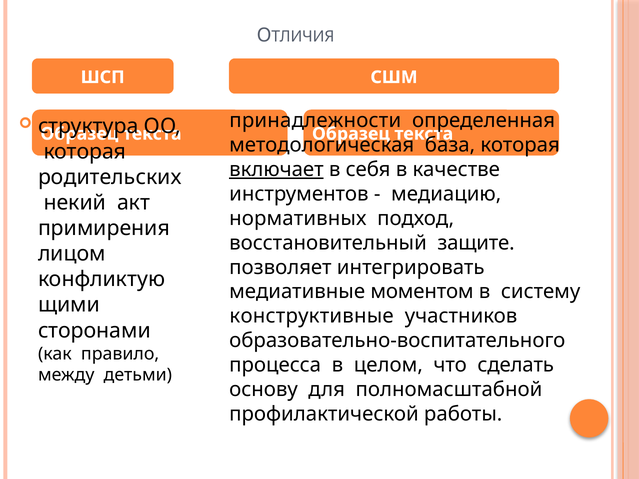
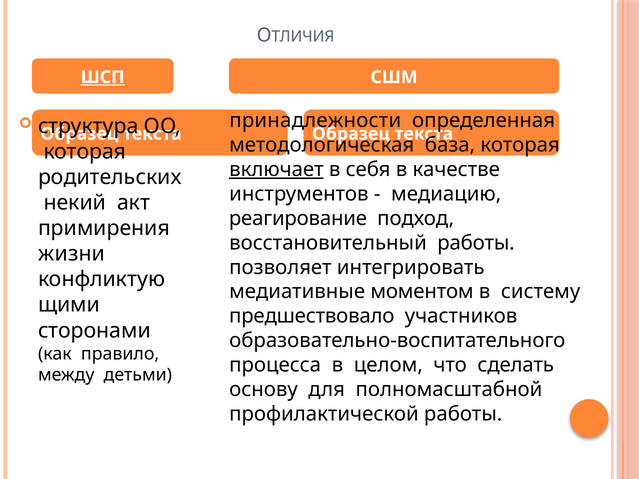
ШСП underline: none -> present (103, 77)
нормативных: нормативных -> реагирование (298, 218)
восстановительный защите: защите -> работы (476, 243)
лицом: лицом -> жизни (72, 254)
конструктивные: конструктивные -> предшествовало (312, 316)
